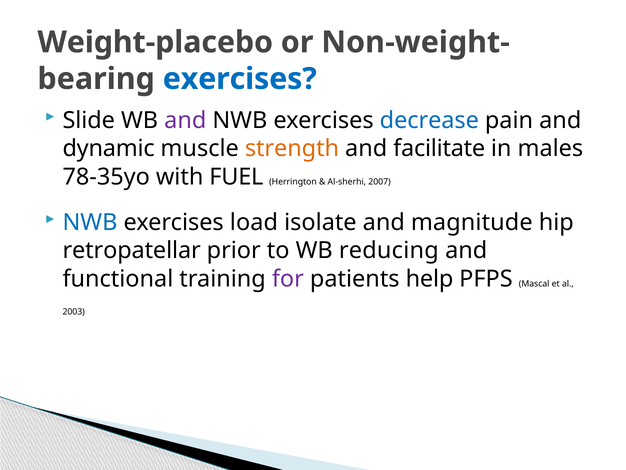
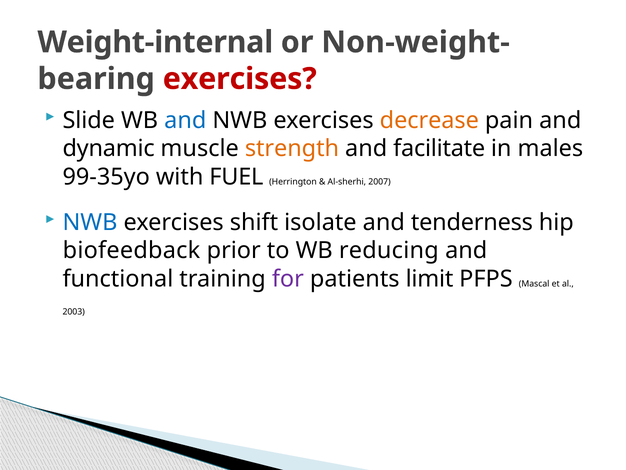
Weight-placebo: Weight-placebo -> Weight-internal (155, 42)
exercises colour: blue -> red (240, 79)
and colour: purple -> blue (185, 120)
decrease colour: blue -> orange (429, 120)
78-35yo: 78-35yo -> 99-35yo (106, 177)
load: load -> shift (254, 222)
magnitude: magnitude -> tenderness (472, 222)
retropatellar: retropatellar -> biofeedback (131, 250)
help: help -> limit (430, 279)
